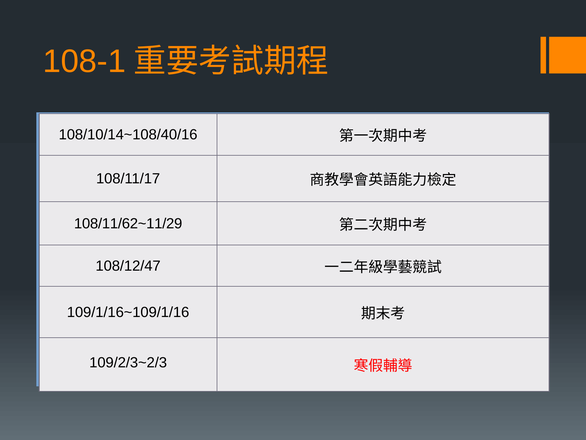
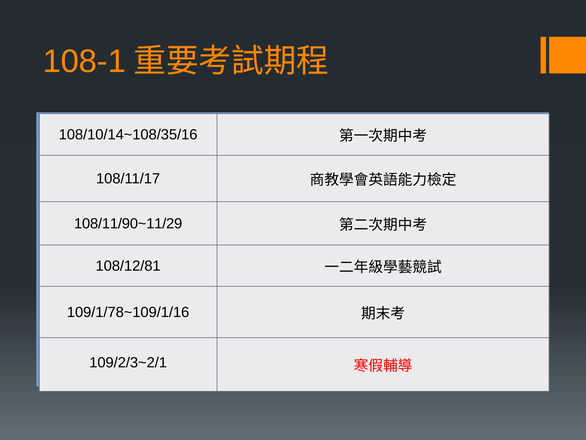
108/10/14~108/40/16: 108/10/14~108/40/16 -> 108/10/14~108/35/16 (128, 135)
108/11/62~11/29: 108/11/62~11/29 -> 108/11/90~11/29 (128, 223)
108/12/47: 108/12/47 -> 108/12/81 (128, 266)
109/1/16~109/1/16: 109/1/16~109/1/16 -> 109/1/78~109/1/16 (128, 312)
109/2/3~2/3: 109/2/3~2/3 -> 109/2/3~2/1 (128, 362)
